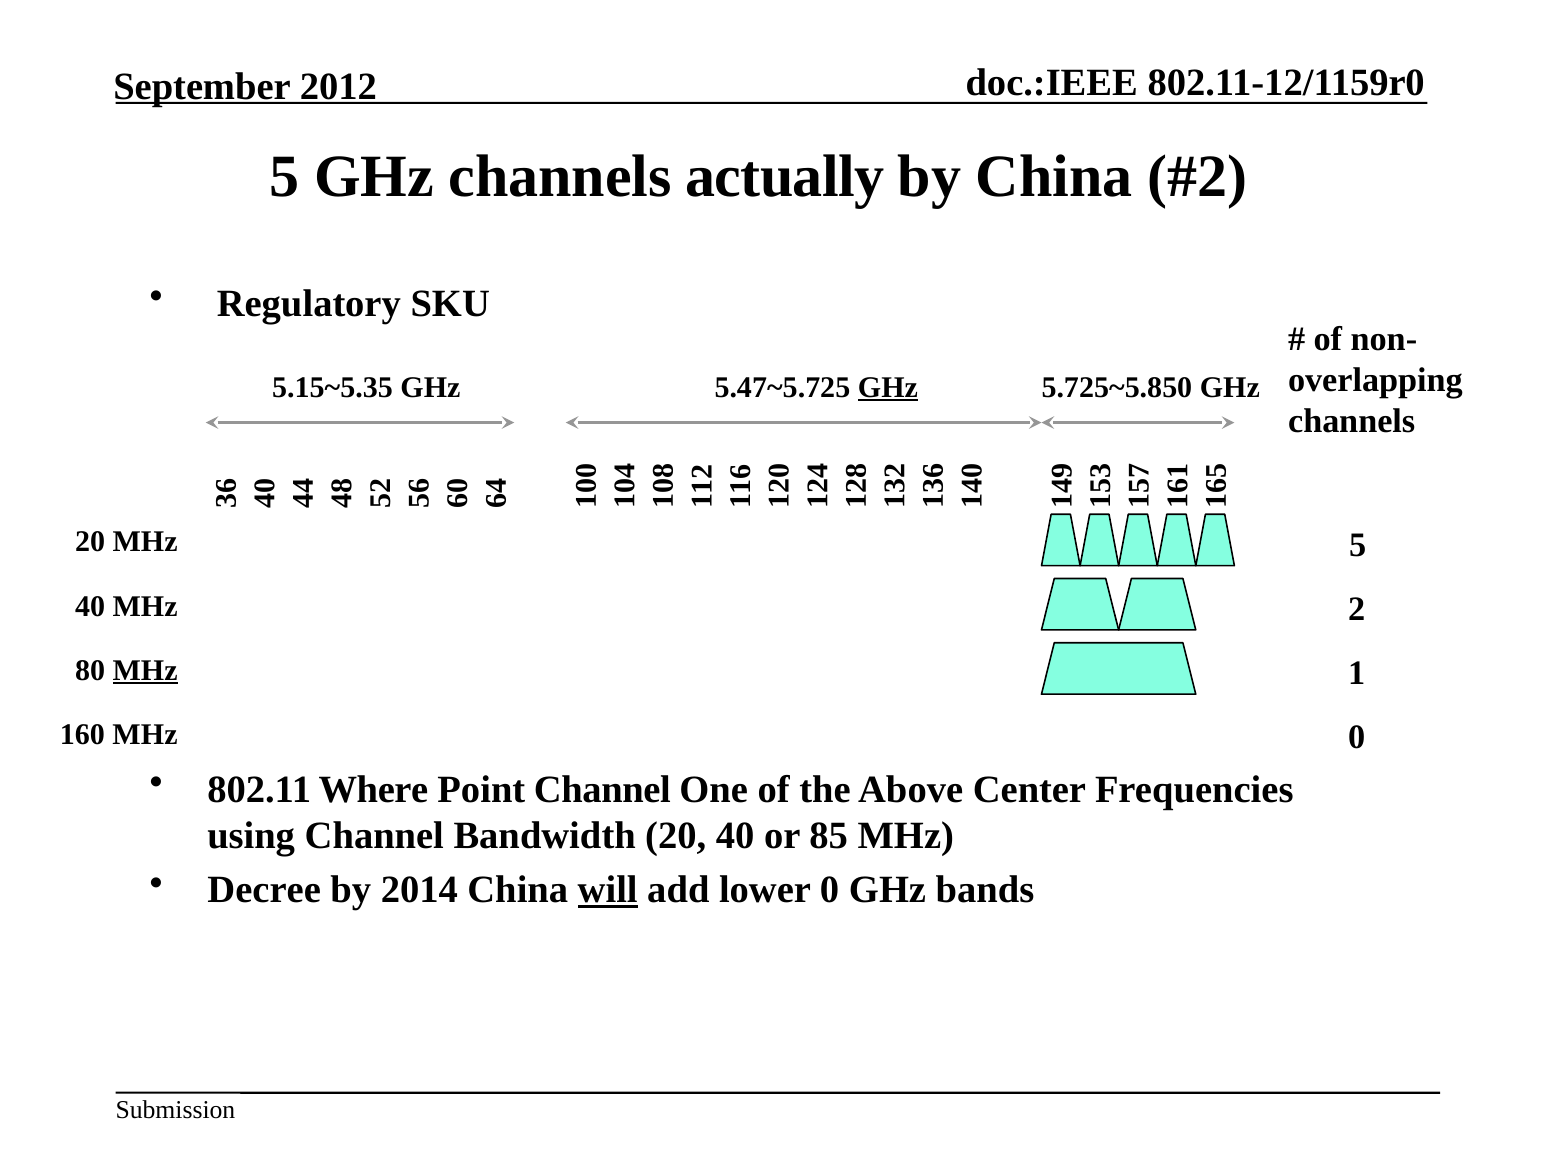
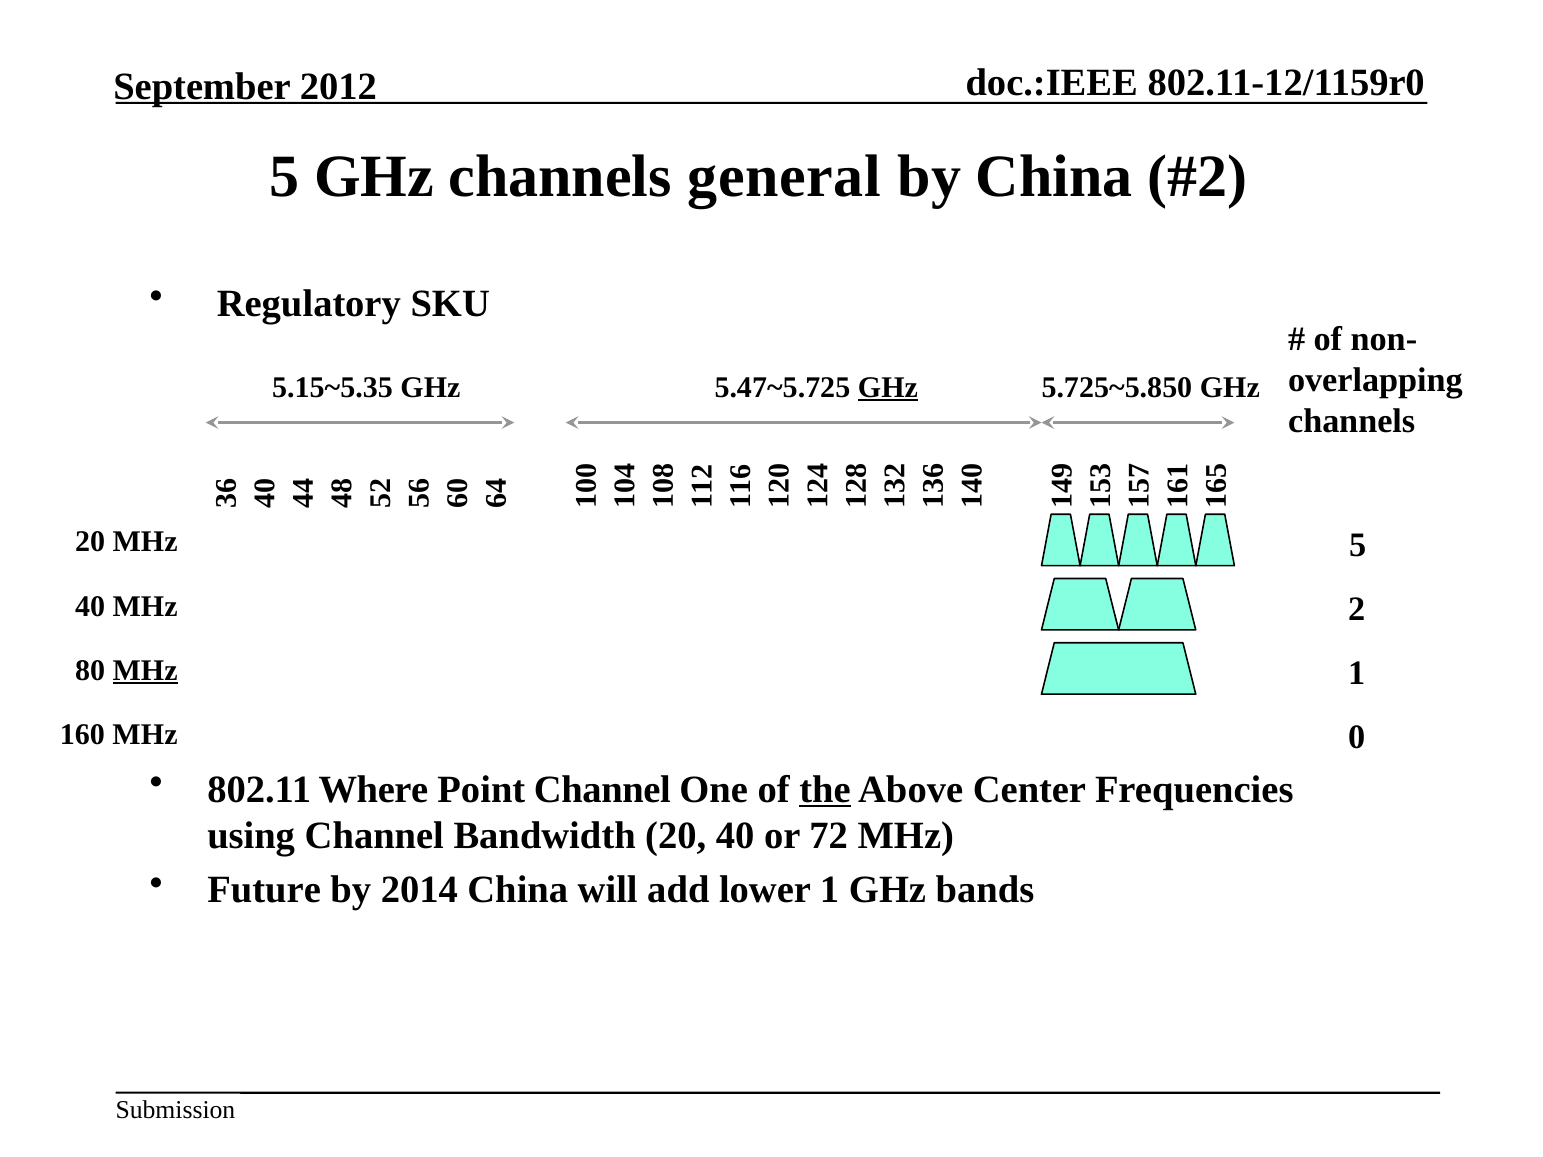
actually: actually -> general (784, 177)
the underline: none -> present (825, 790)
85: 85 -> 72 (829, 836)
Decree: Decree -> Future (264, 890)
will underline: present -> none (608, 890)
lower 0: 0 -> 1 (830, 890)
